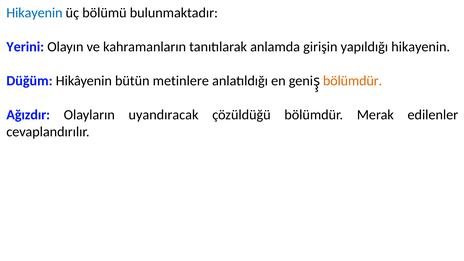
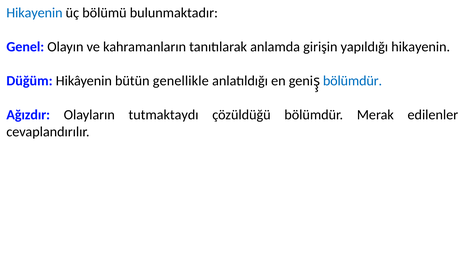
Yerini: Yerini -> Genel (25, 47)
metinlere: metinlere -> genellikle (181, 81)
bölümdür colour: orange -> blue (353, 81)
uyandıracak: uyandıracak -> tutmaktaydı (164, 115)
